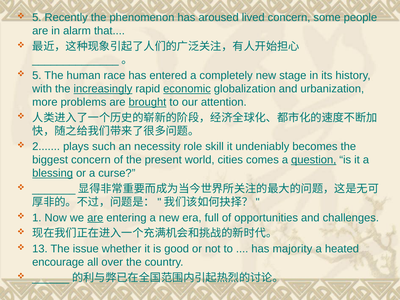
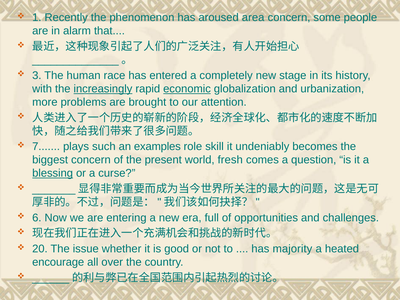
5: 5 -> 1 (37, 18)
lived: lived -> area (253, 18)
5: 5 -> 3 (37, 75)
brought underline: present -> none (147, 102)
2: 2 -> 7 (46, 147)
necessity: necessity -> examples (157, 147)
cities: cities -> fresh (230, 160)
question underline: present -> none (314, 160)
1: 1 -> 6 (37, 218)
are underline: present -> none (95, 218)
13: 13 -> 20 (40, 249)
